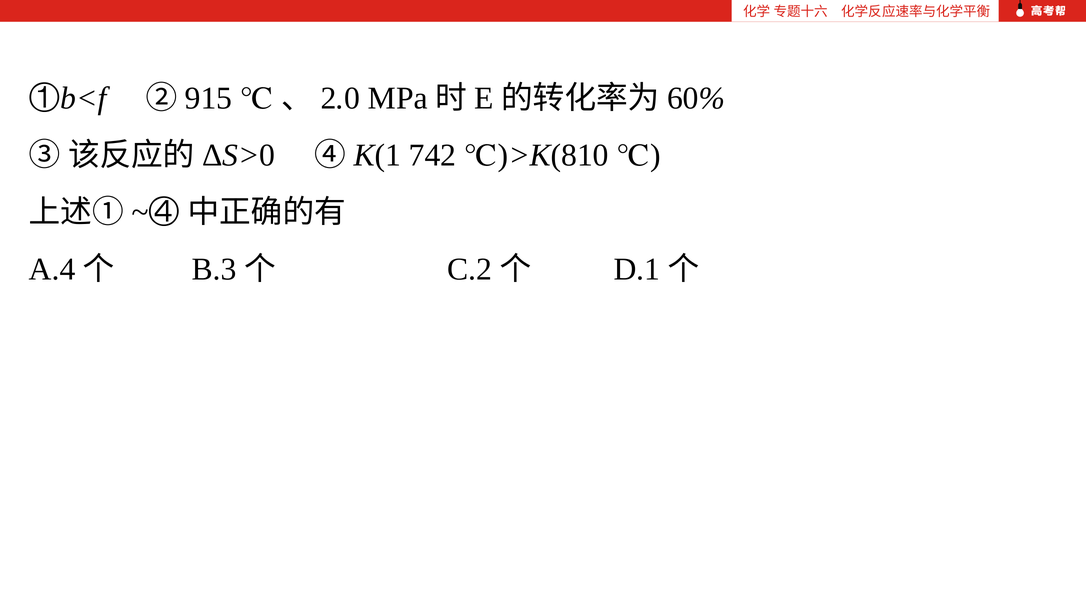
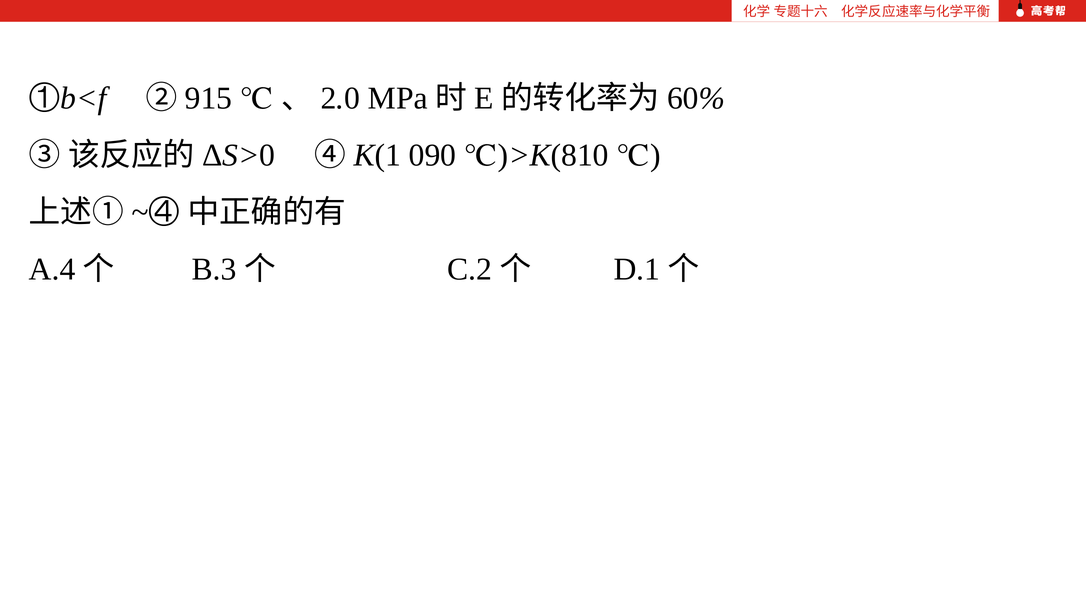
742: 742 -> 090 (433, 155)
